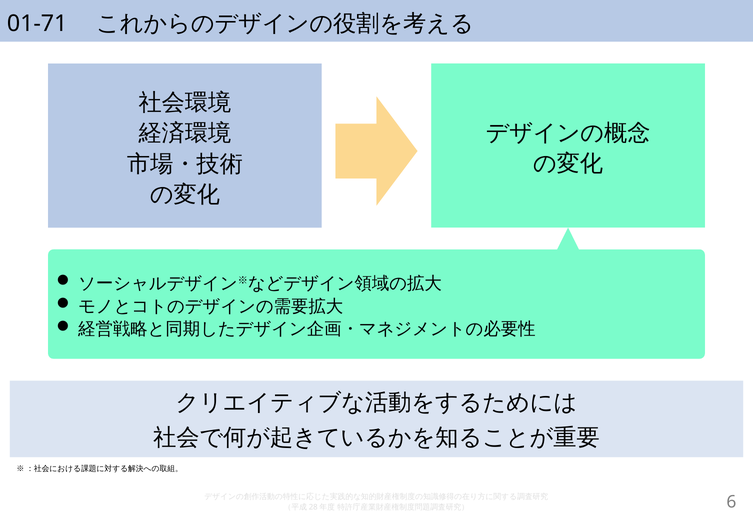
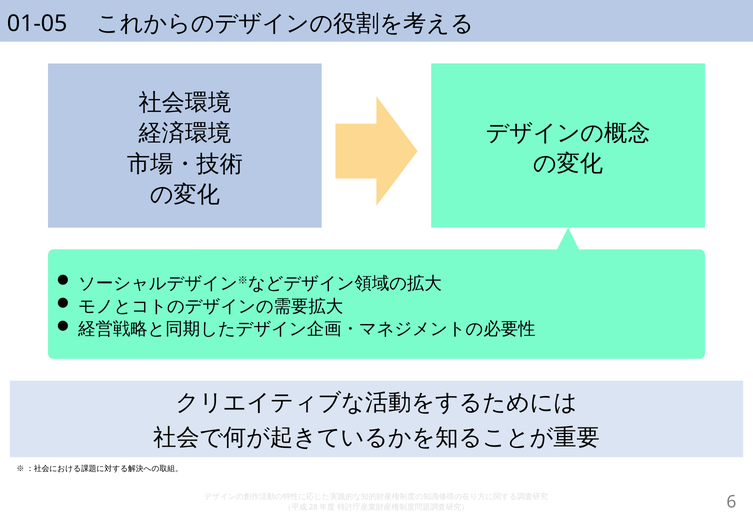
01-71: 01-71 -> 01-05 (37, 24)
